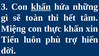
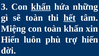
hết underline: none -> present (70, 18)
con thực: thực -> toàn (53, 28)
Tiến: Tiến -> Hiến (10, 39)
